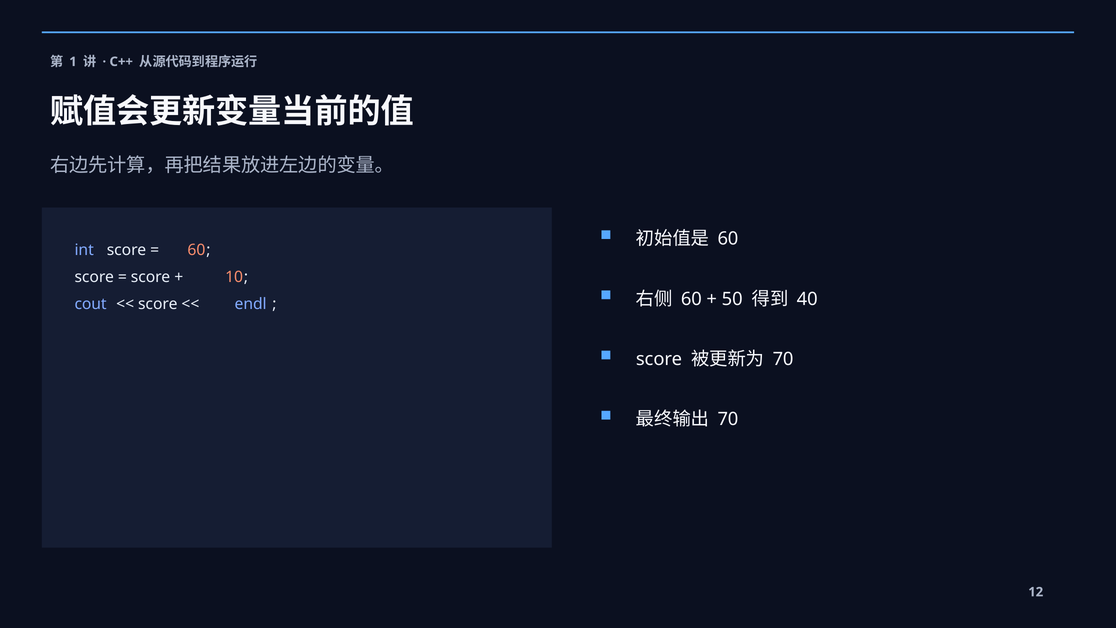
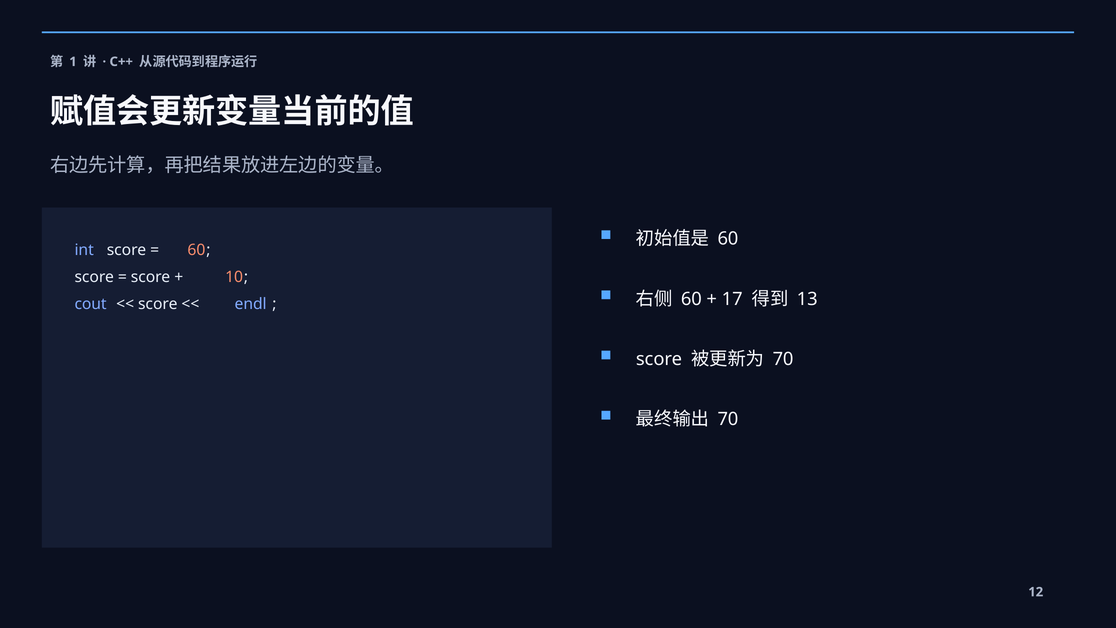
50: 50 -> 17 (732, 299)
40: 40 -> 13 (807, 299)
